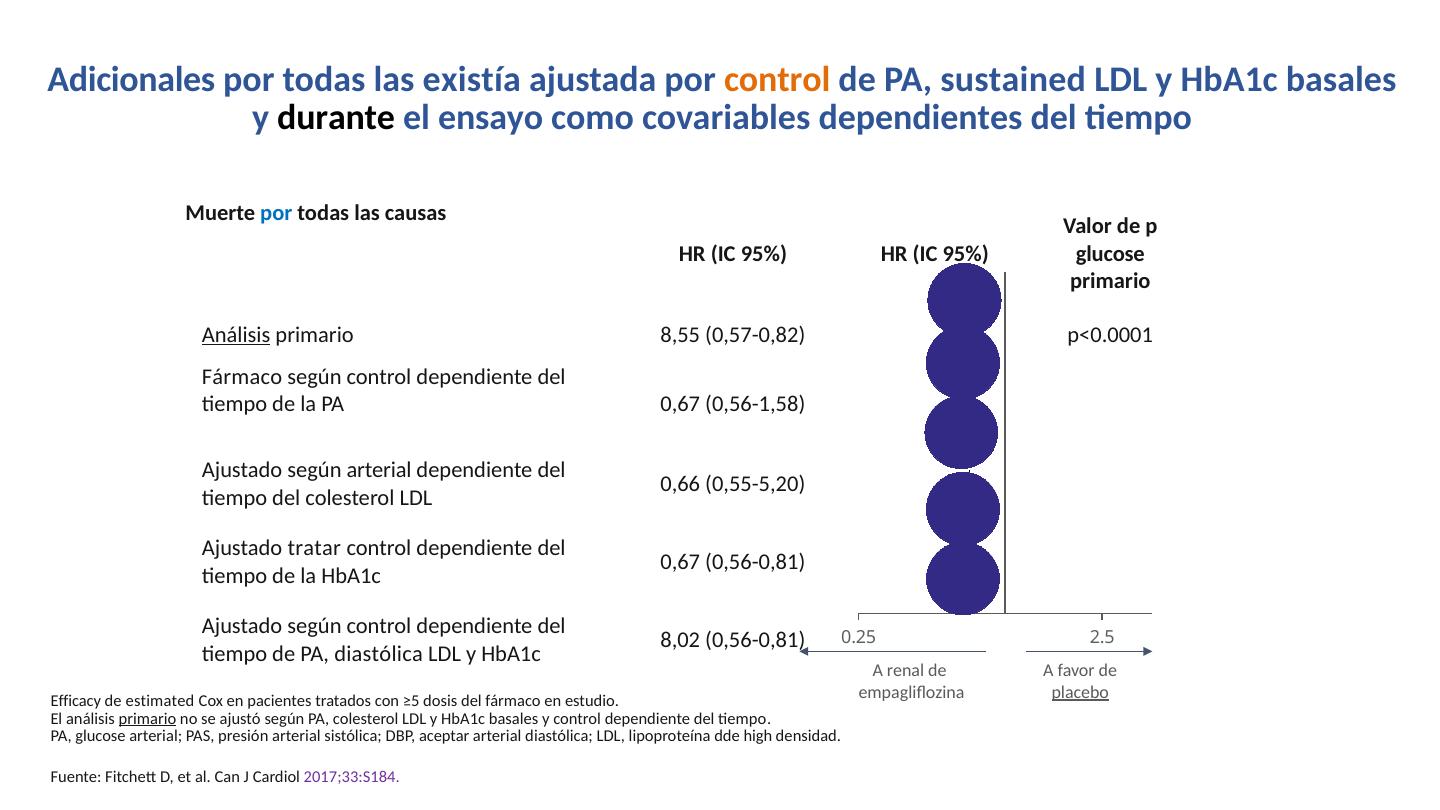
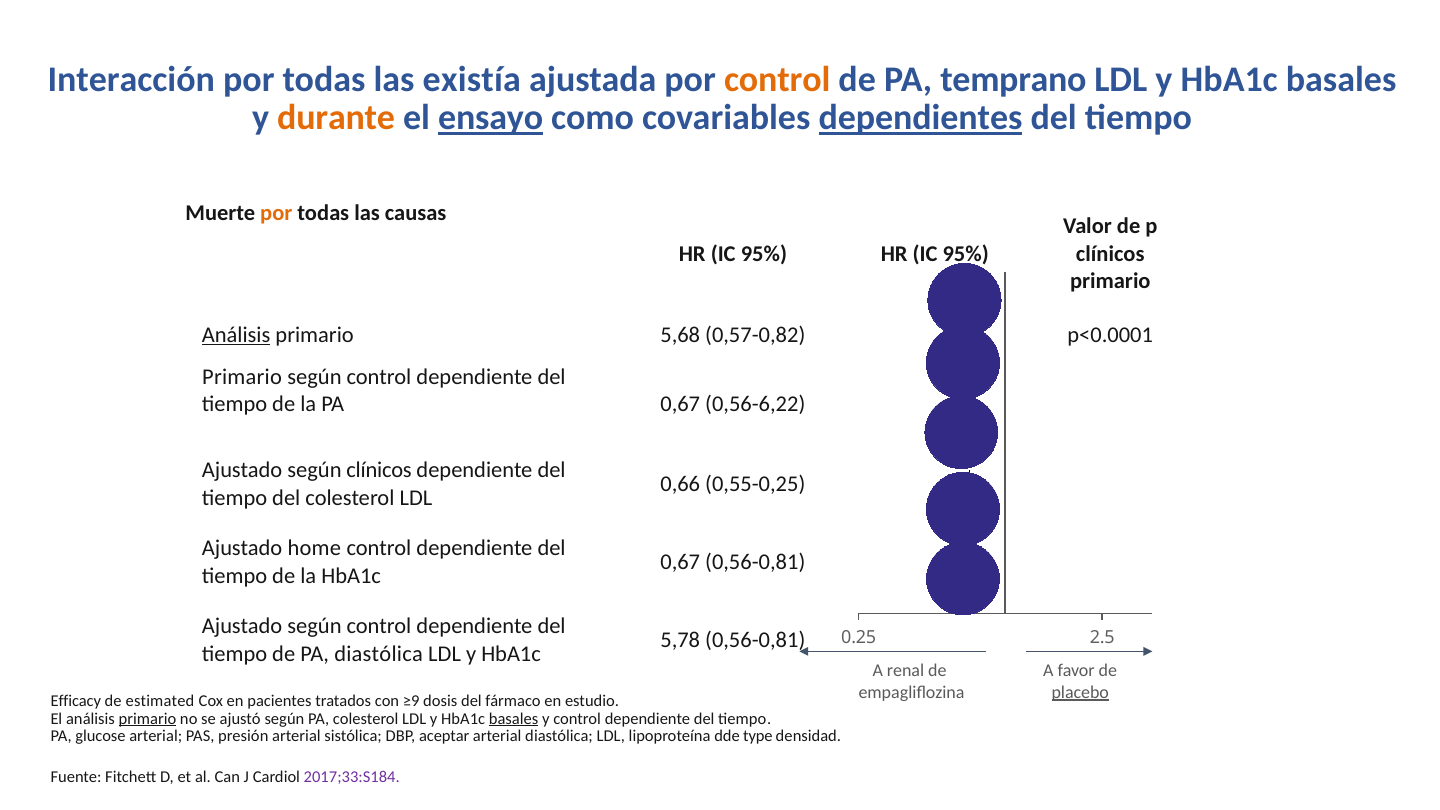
Adicionales: Adicionales -> Interacción (131, 79)
sustained: sustained -> temprano (1013, 79)
durante colour: black -> orange (336, 118)
ensayo underline: none -> present (491, 118)
dependientes underline: none -> present (921, 118)
por colour: blue -> orange (276, 213)
glucose: glucose -> clínicos (1110, 254)
8,55: 8,55 -> 5,68 (680, 335)
Fármaco: Fármaco -> Primario (242, 377)
0,56-1,58: 0,56-1,58 -> 0,56-6,22 (755, 404)
según arterial: arterial -> clínicos (379, 470)
0,55-5,20: 0,55-5,20 -> 0,55-0,25 (755, 484)
tratar: tratar -> home (314, 548)
8,02: 8,02 -> 5,78 (680, 640)
≥5: ≥5 -> ≥9 (411, 701)
basales underline: none -> present (514, 719)
high: high -> type (758, 737)
